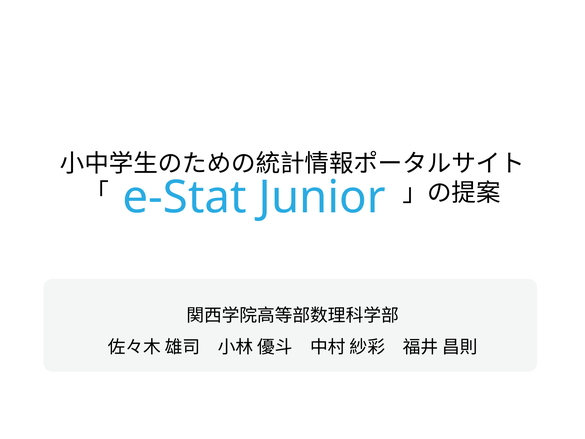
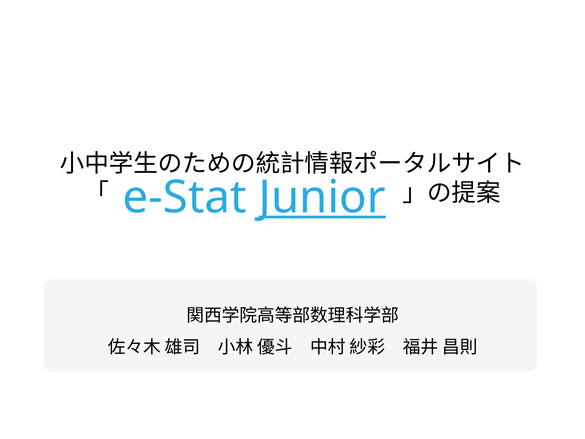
Junior underline: none -> present (322, 197)
